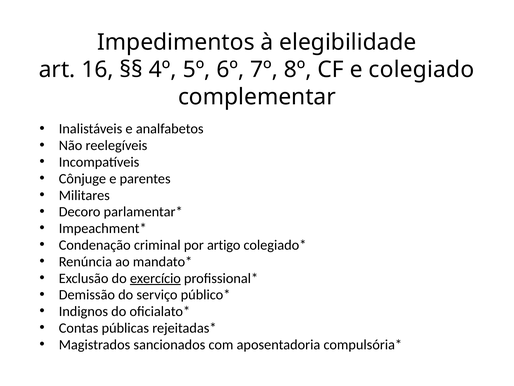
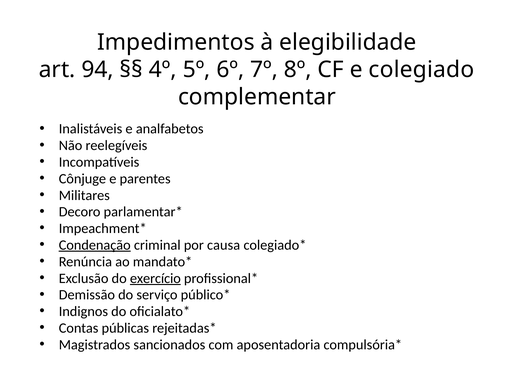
16: 16 -> 94 (98, 70)
Condenação underline: none -> present (95, 245)
artigo: artigo -> causa (224, 245)
